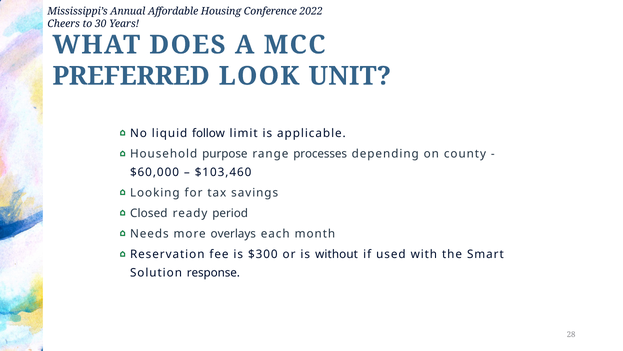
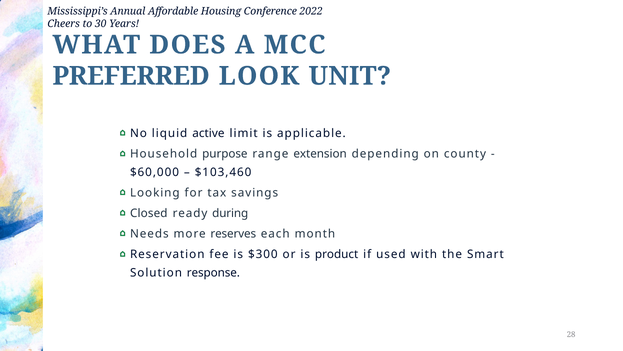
follow: follow -> active (208, 133)
processes: processes -> extension (320, 154)
period: period -> during (230, 213)
overlays: overlays -> reserves (233, 234)
without: without -> product (337, 254)
